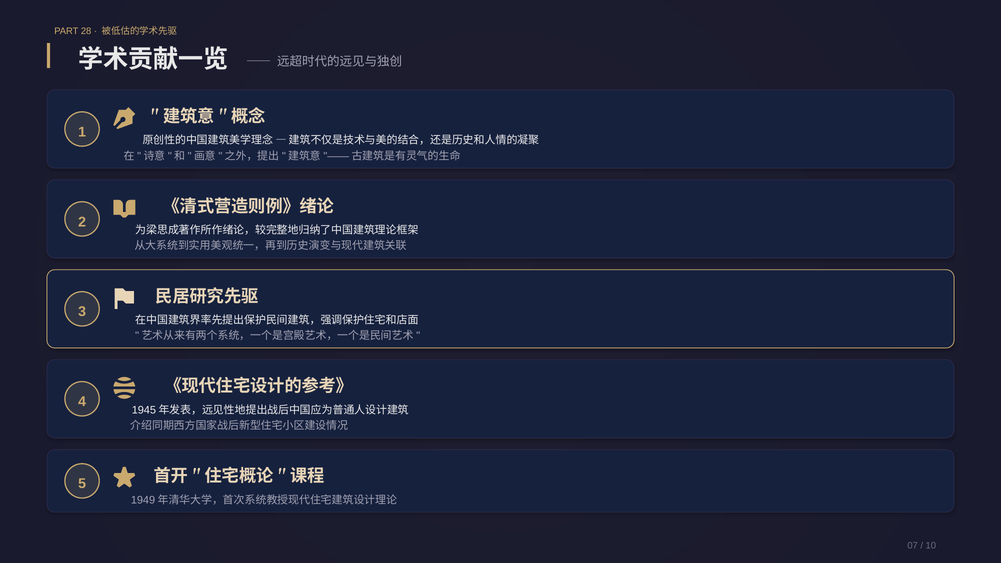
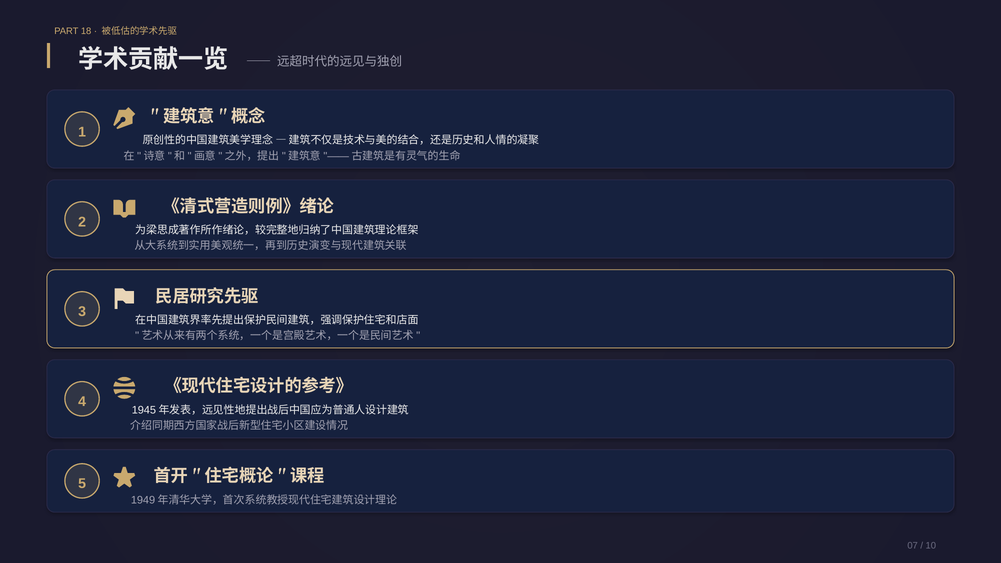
28: 28 -> 18 (86, 31)
